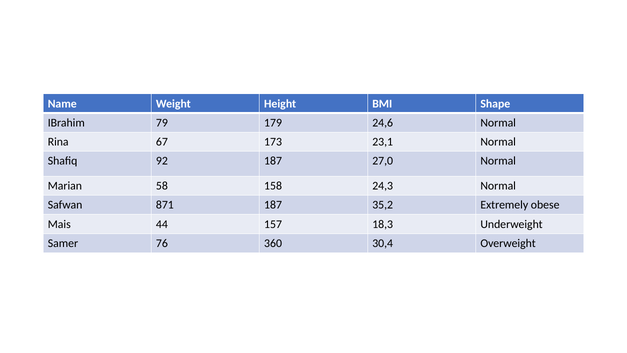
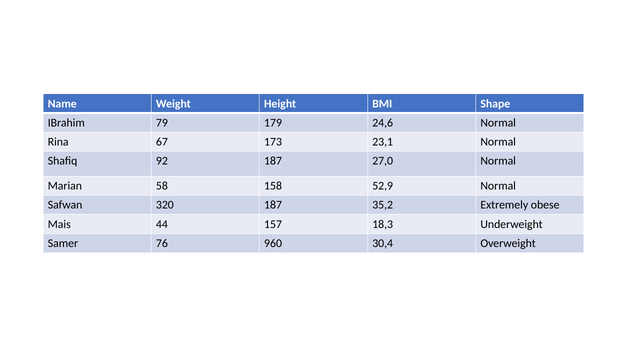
24,3: 24,3 -> 52,9 (383, 186)
871: 871 -> 320 (165, 205)
360: 360 -> 960 (273, 243)
